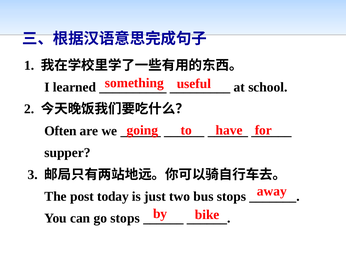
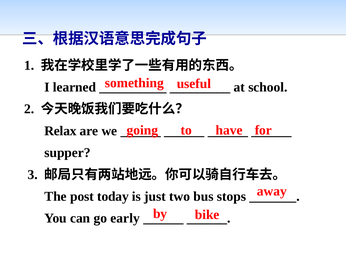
Often: Often -> Relax (60, 131)
go stops: stops -> early (125, 218)
